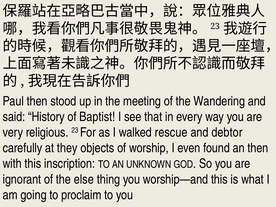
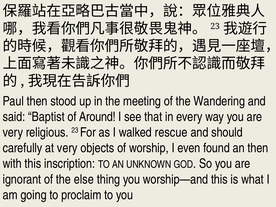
History: History -> Baptist (46, 117)
Baptist: Baptist -> Around (97, 117)
debtor: debtor -> should (227, 132)
at they: they -> very (67, 148)
